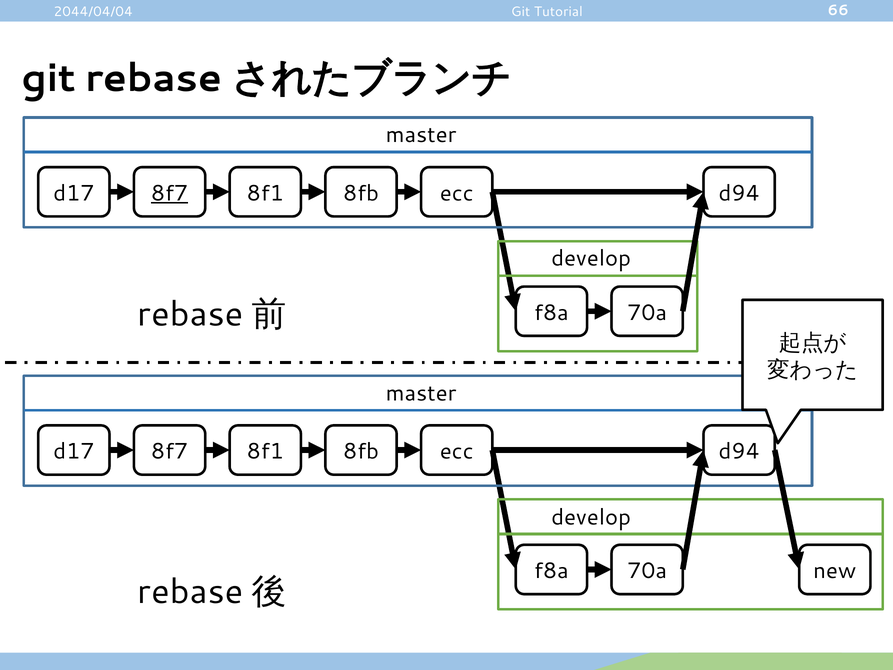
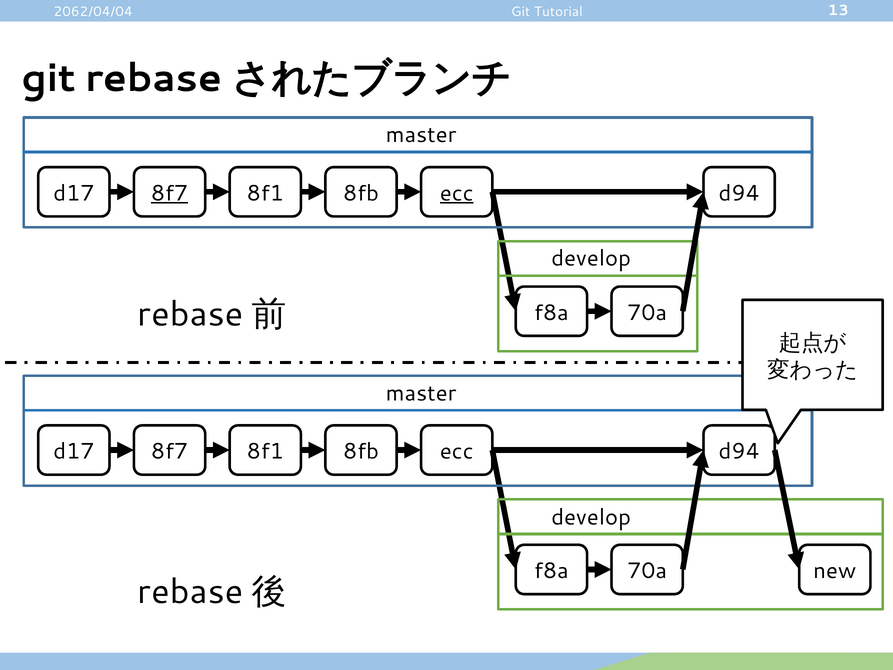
2044/04/04: 2044/04/04 -> 2062/04/04 (93, 12)
66: 66 -> 13 (838, 10)
ecc underline: none -> present (457, 193)
